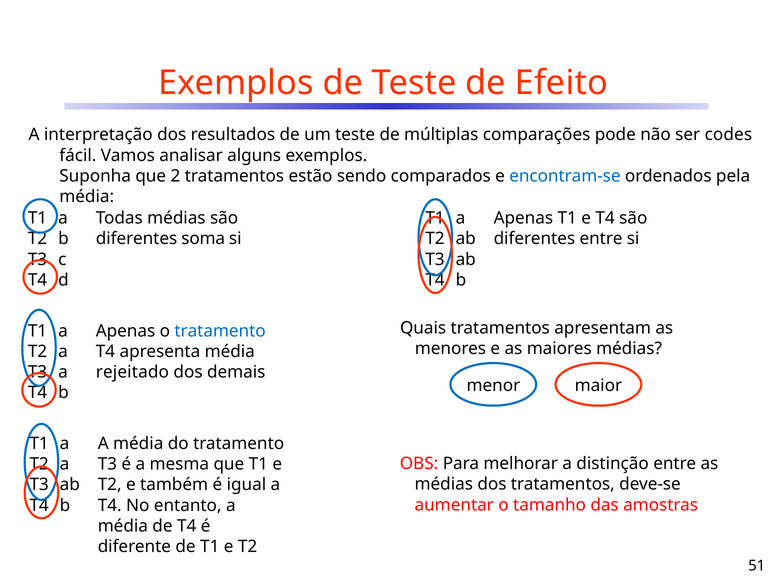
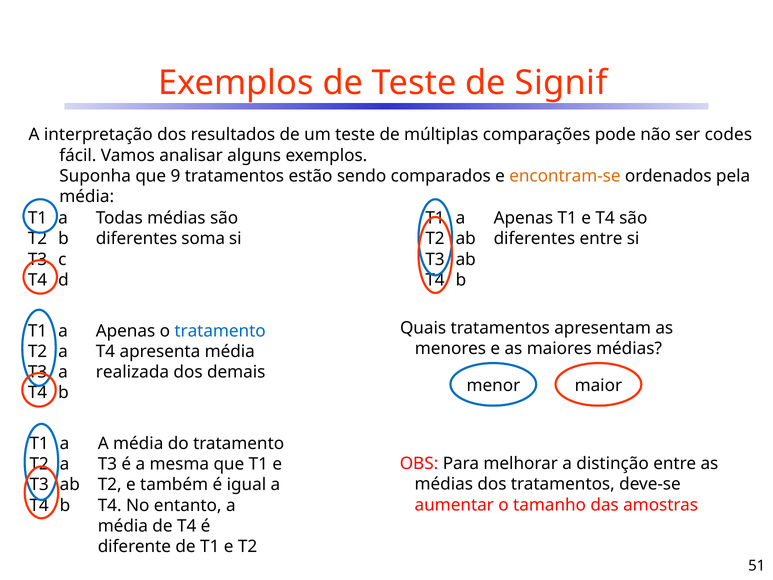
Efeito: Efeito -> Signif (561, 83)
2: 2 -> 9 (175, 176)
encontram-se colour: blue -> orange (565, 176)
rejeitado: rejeitado -> realizada (132, 372)
